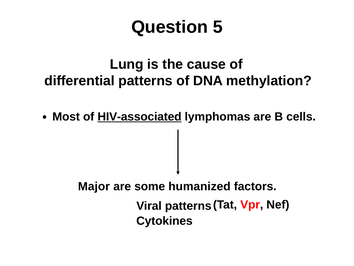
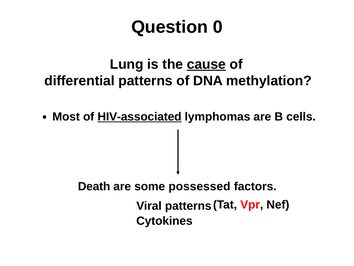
5: 5 -> 0 (218, 27)
cause underline: none -> present (206, 64)
Major: Major -> Death (94, 186)
humanized: humanized -> possessed (199, 186)
